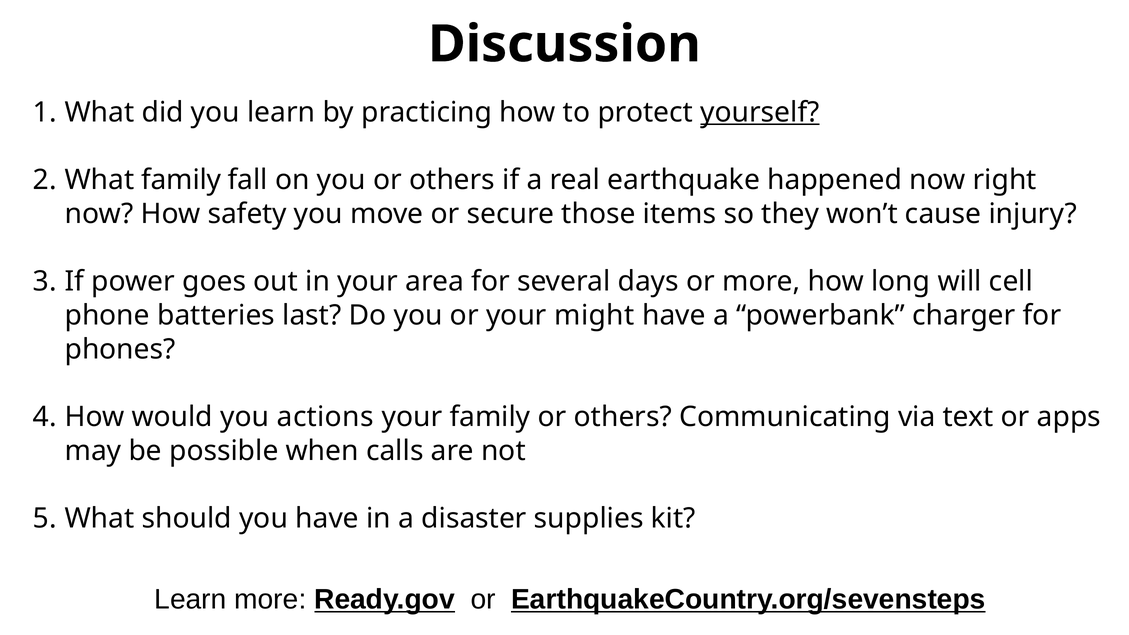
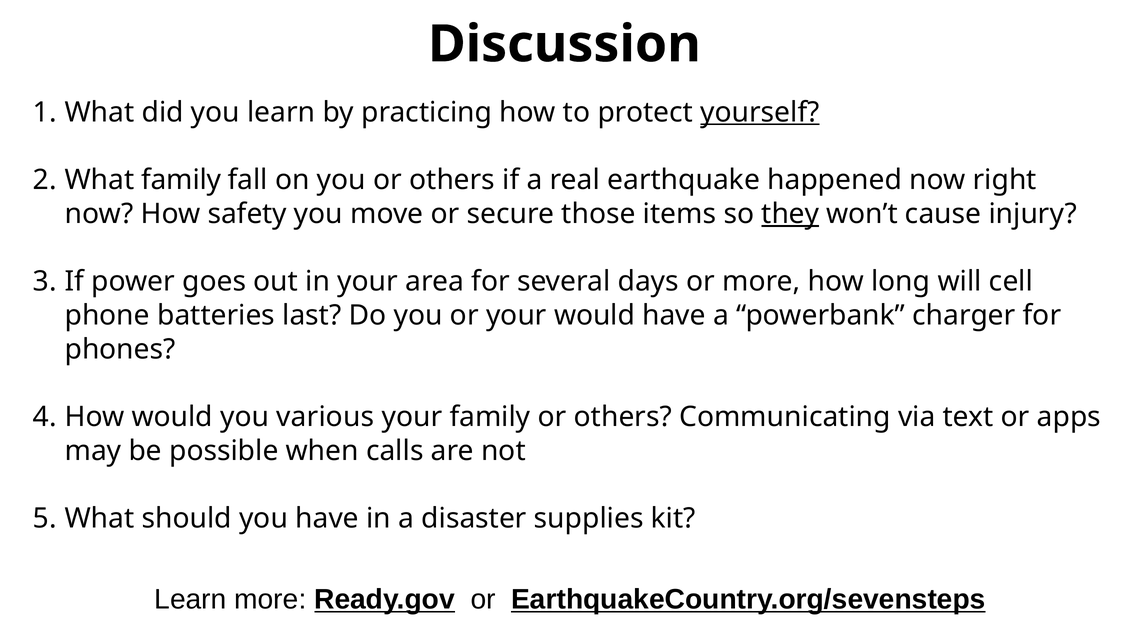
they underline: none -> present (790, 214)
your might: might -> would (594, 315)
actions: actions -> various (325, 417)
